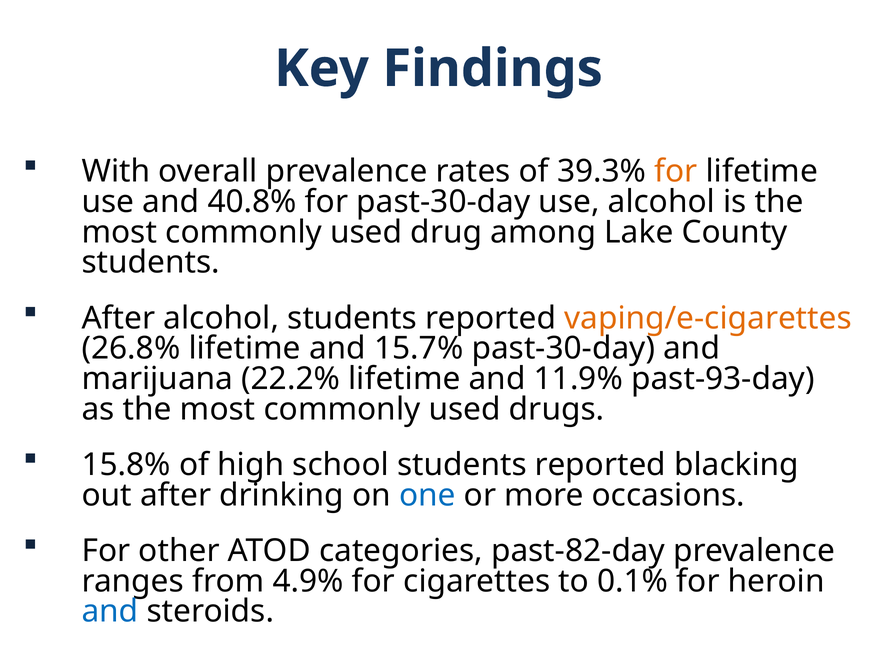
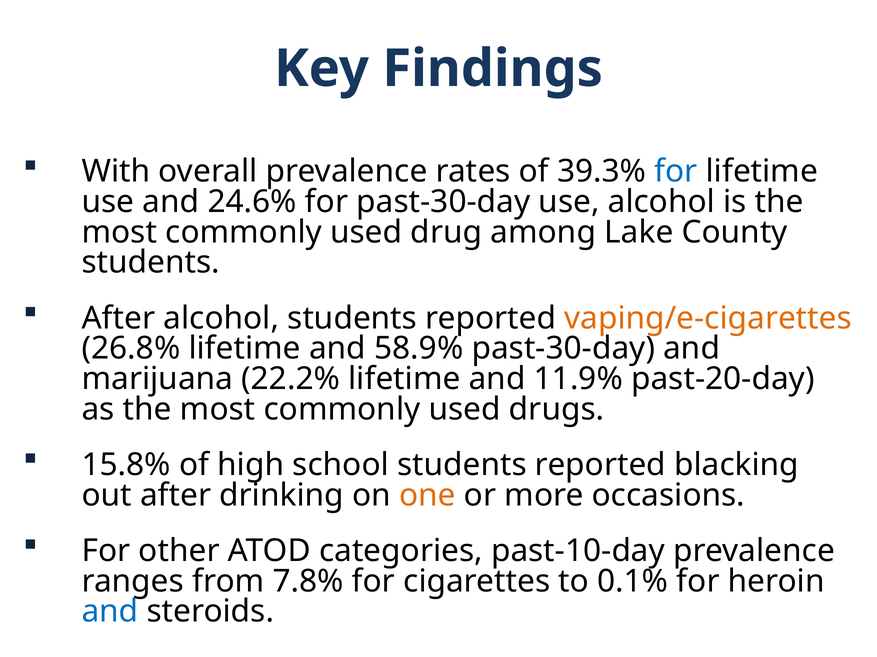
for colour: orange -> blue (676, 172)
40.8%: 40.8% -> 24.6% (252, 202)
15.7%: 15.7% -> 58.9% (419, 349)
past-93-day: past-93-day -> past-20-day (723, 379)
one colour: blue -> orange (427, 496)
past-82-day: past-82-day -> past-10-day (578, 551)
4.9%: 4.9% -> 7.8% (308, 582)
